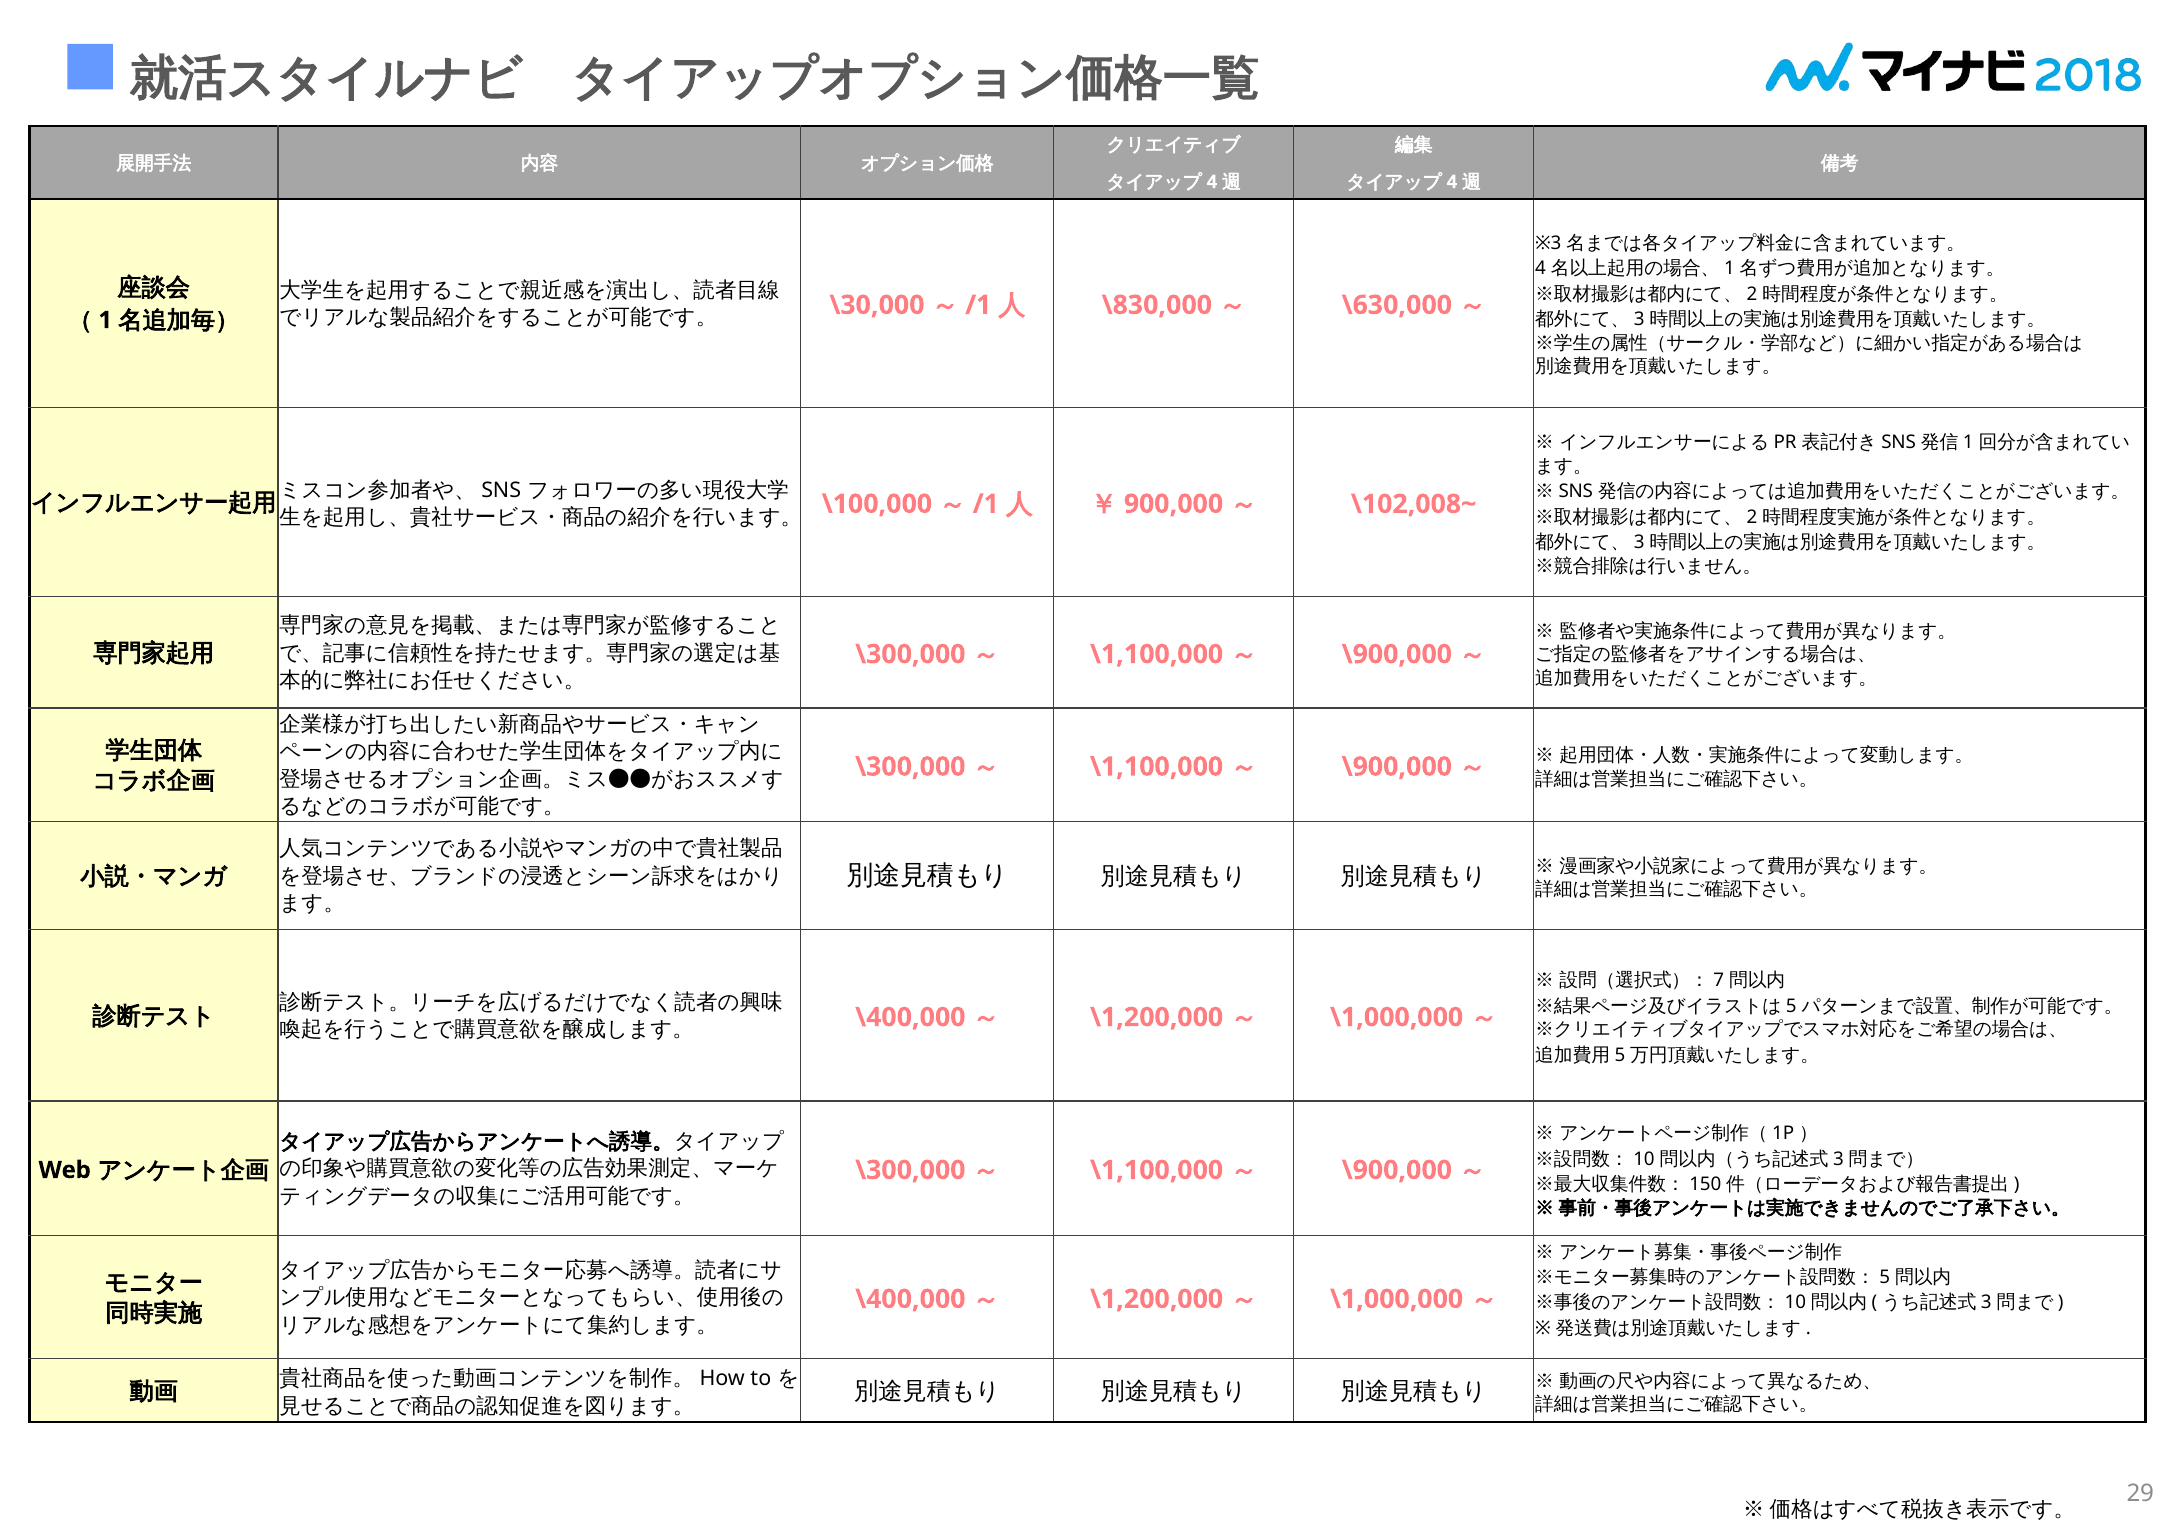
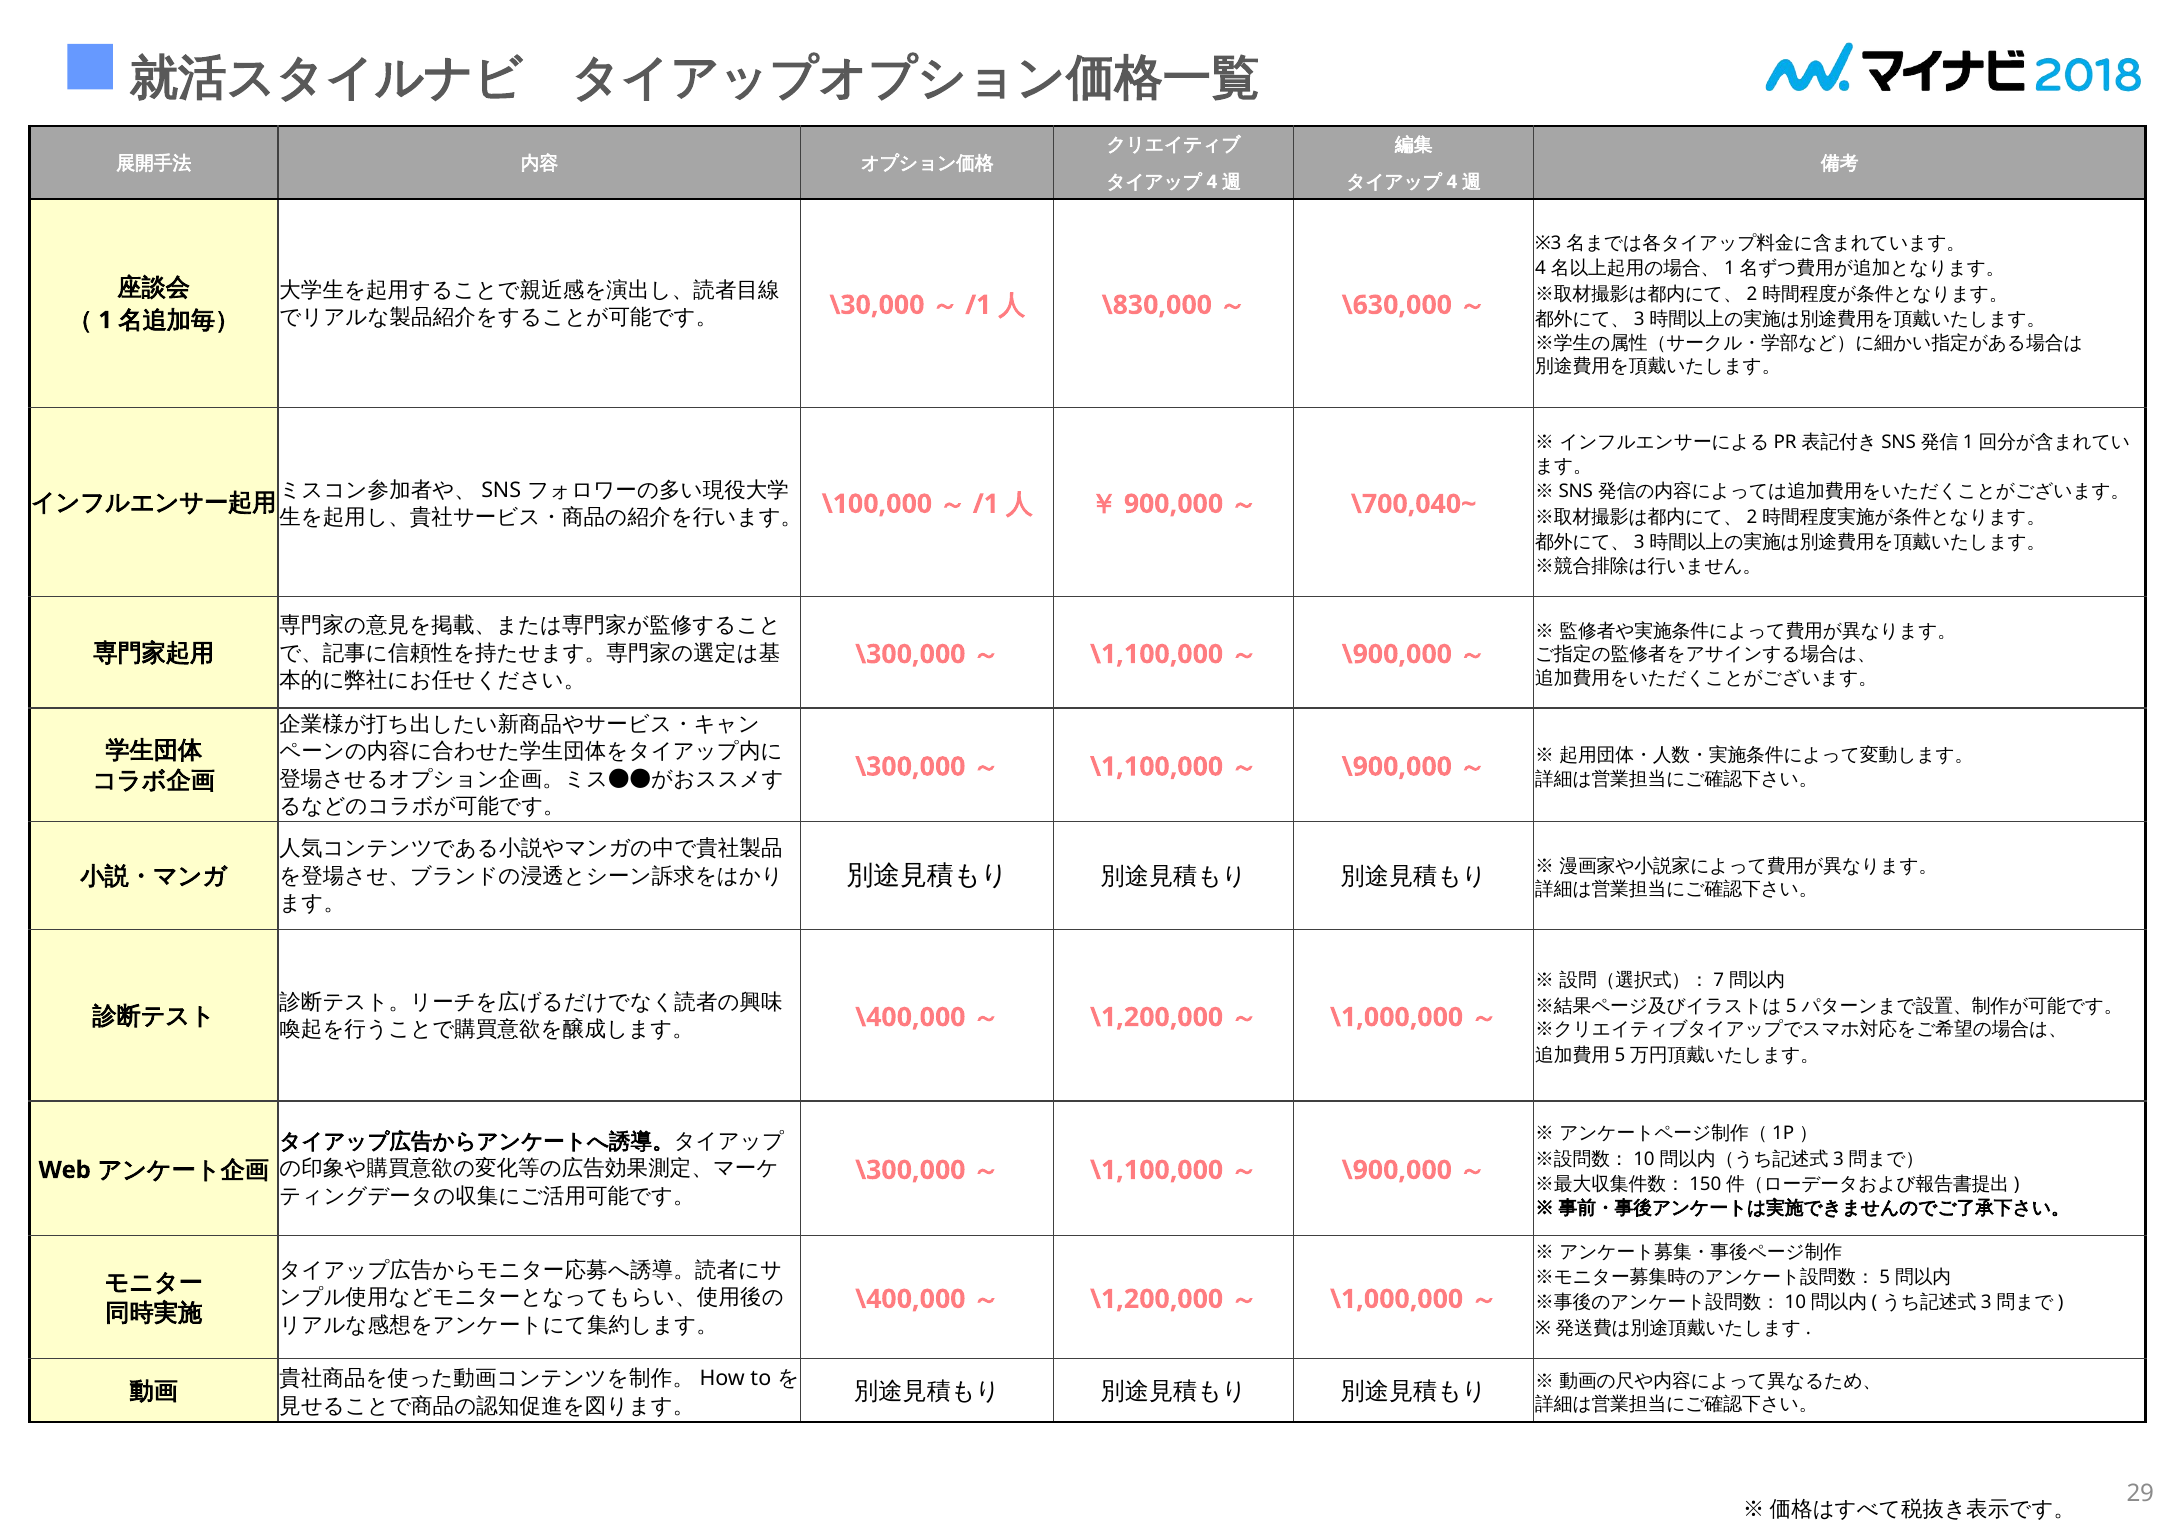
\102,008~: \102,008~ -> \700,040~ (1414, 504)
